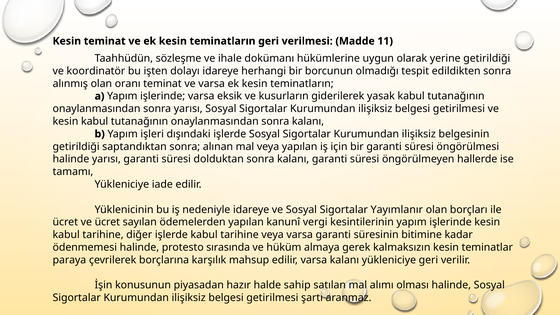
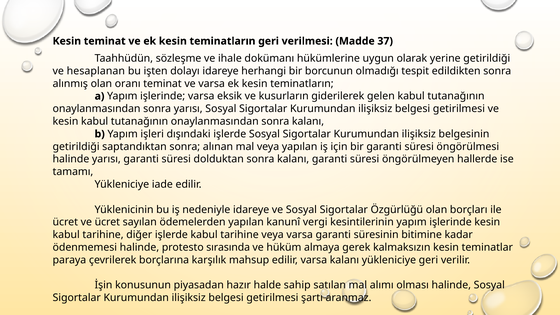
11: 11 -> 37 (385, 41)
koordinatör: koordinatör -> hesaplanan (96, 71)
yasak: yasak -> gelen (381, 96)
Yayımlanır: Yayımlanır -> Özgürlüğü (397, 210)
